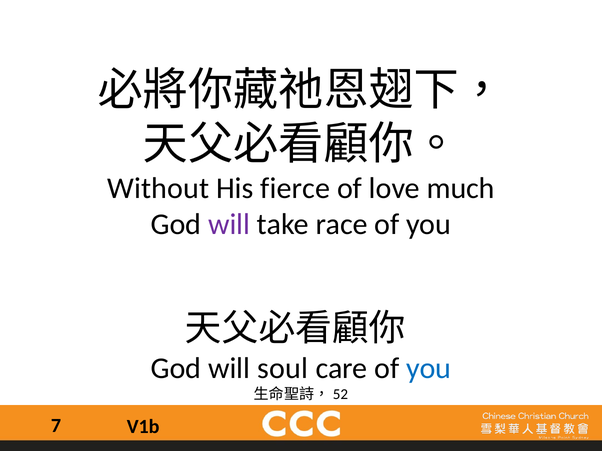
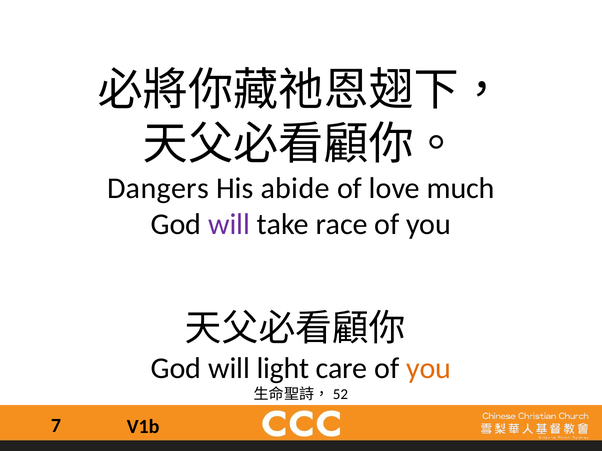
Without: Without -> Dangers (158, 189)
fierce: fierce -> abide (295, 189)
soul: soul -> light (283, 369)
you colour: blue -> orange (429, 369)
